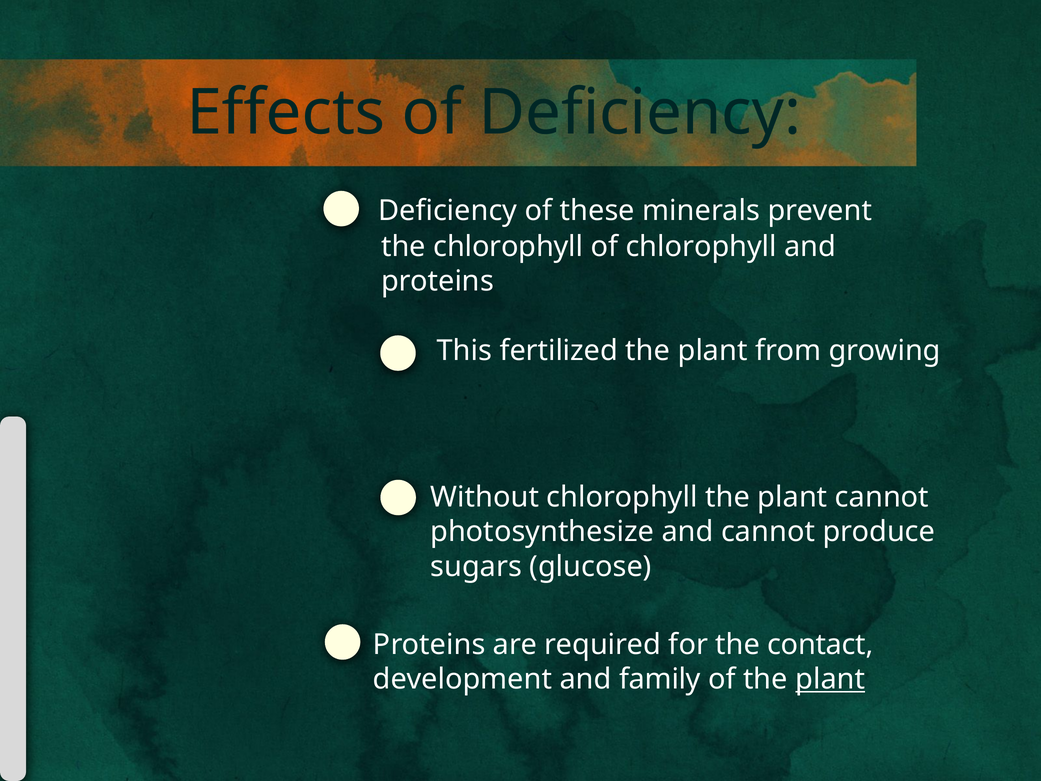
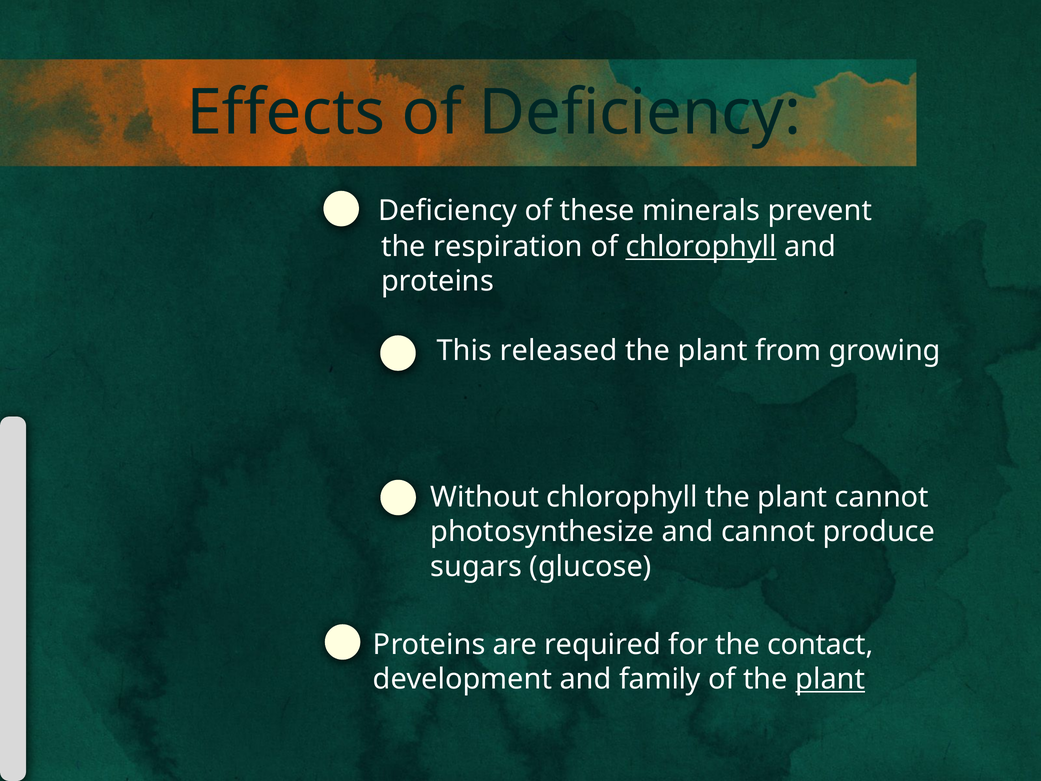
the chlorophyll: chlorophyll -> respiration (508, 247)
chlorophyll underline: none -> present (701, 247)
fertilized: fertilized -> released (559, 350)
